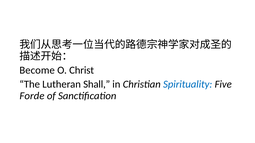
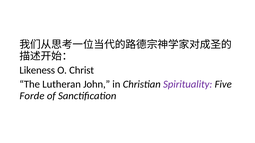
Become: Become -> Likeness (37, 70)
Shall: Shall -> John (97, 85)
Spirituality colour: blue -> purple (188, 85)
